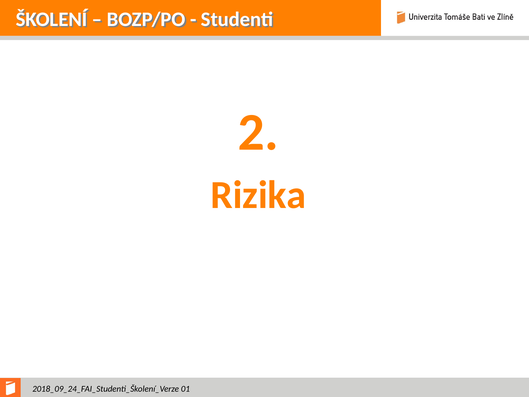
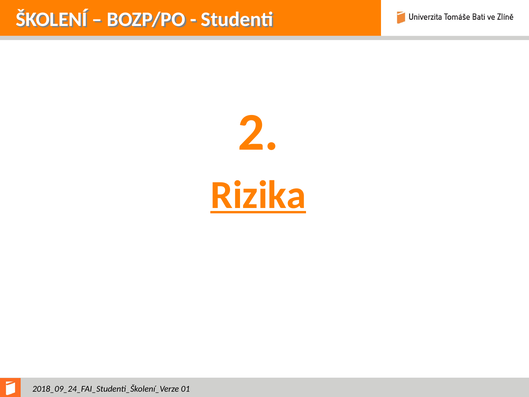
Rizika underline: none -> present (258, 195)
